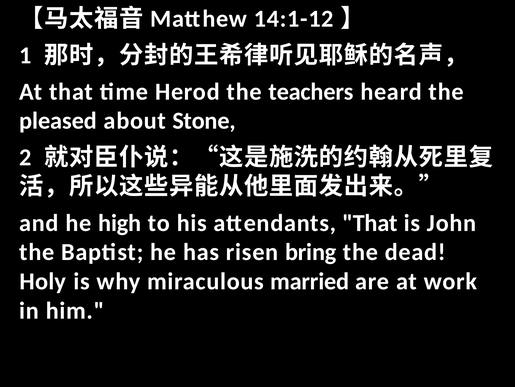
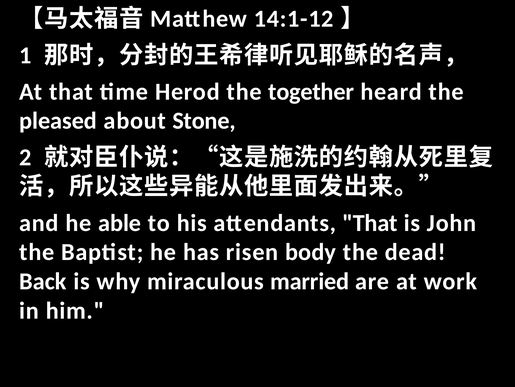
teachers: teachers -> together (311, 92)
high: high -> able (120, 223)
bring: bring -> body (311, 252)
Holy: Holy -> Back (43, 281)
